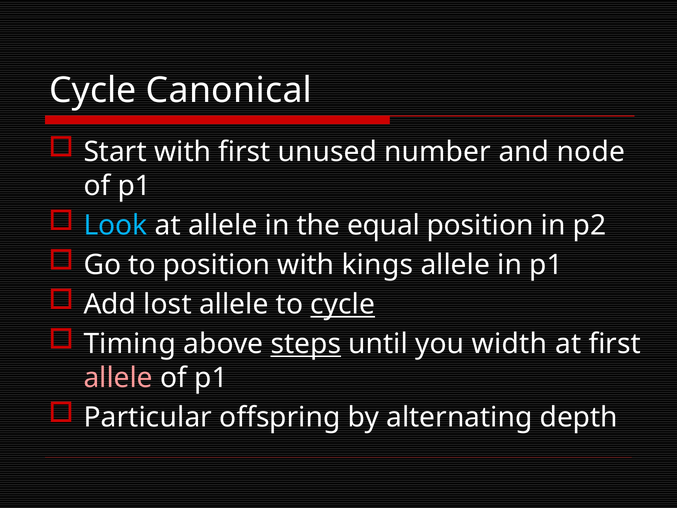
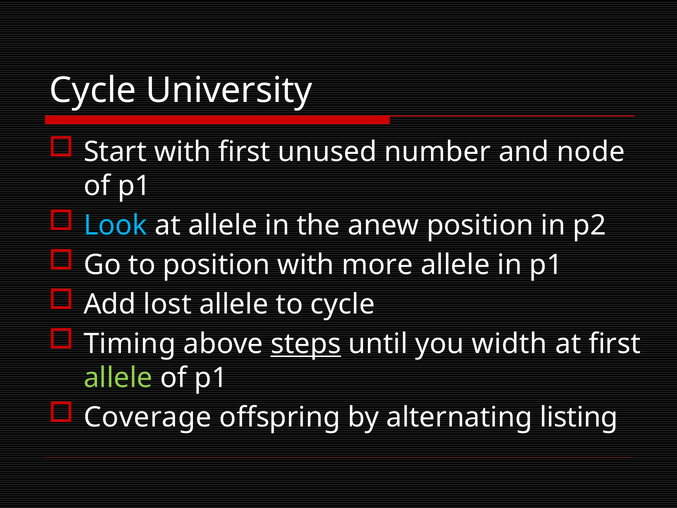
Canonical: Canonical -> University (229, 90)
equal: equal -> anew (383, 225)
kings: kings -> more (377, 265)
cycle underline: present -> none (343, 304)
allele colour: pink -> light green (118, 378)
Particular: Particular -> Coverage (148, 417)
depth: depth -> listing (579, 417)
